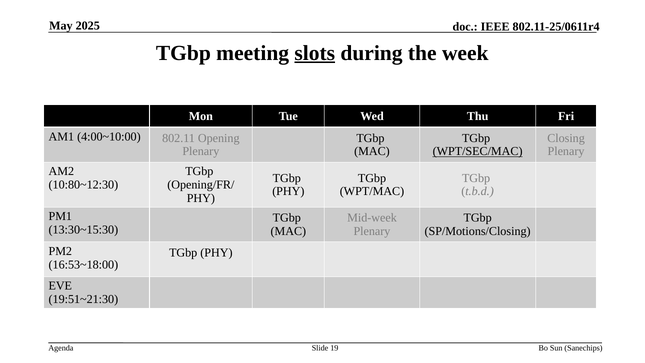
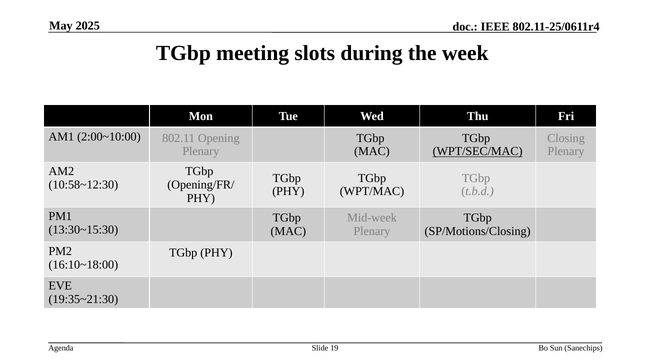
slots underline: present -> none (315, 53)
4:00~10:00: 4:00~10:00 -> 2:00~10:00 (109, 136)
10:80~12:30: 10:80~12:30 -> 10:58~12:30 (83, 185)
16:53~18:00: 16:53~18:00 -> 16:10~18:00 (83, 264)
19:51~21:30: 19:51~21:30 -> 19:35~21:30 (83, 299)
